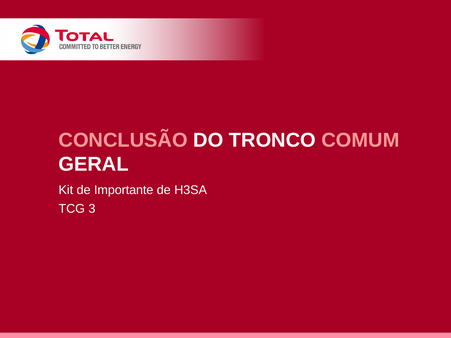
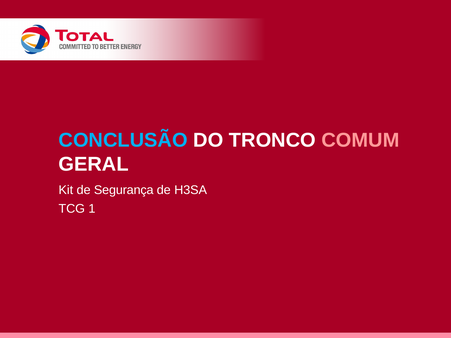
CONCLUSÃO colour: pink -> light blue (123, 140)
Importante: Importante -> Segurança (124, 190)
3: 3 -> 1 (92, 209)
